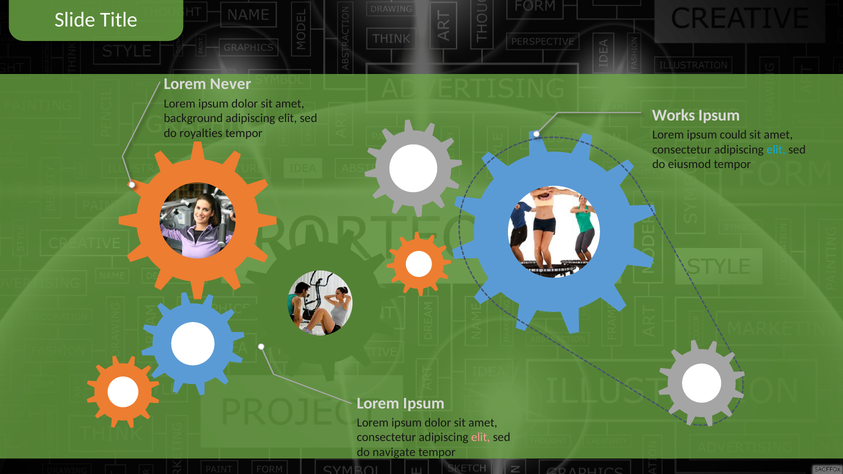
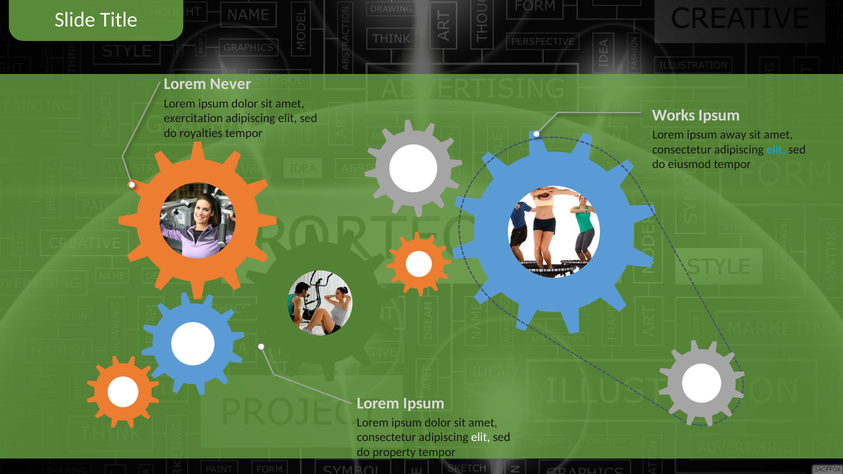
background: background -> exercitation (193, 118)
could: could -> away (733, 135)
elit colour: pink -> white (481, 438)
navigate: navigate -> property (394, 452)
